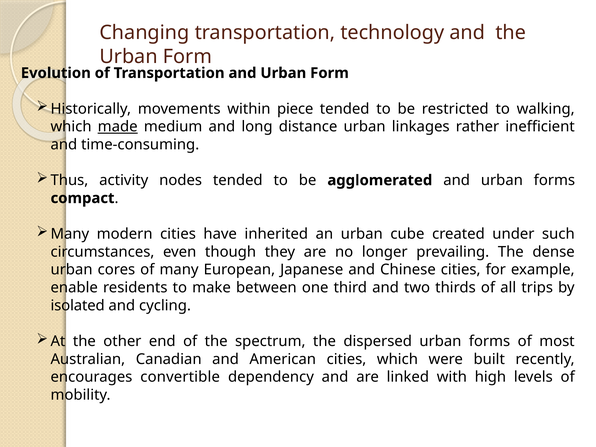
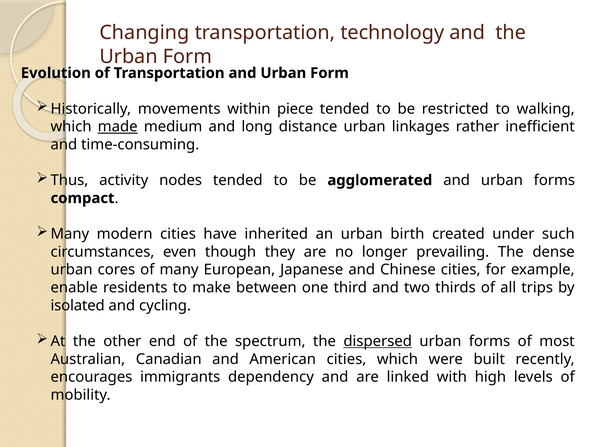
cube: cube -> birth (407, 234)
dispersed underline: none -> present (378, 341)
convertible: convertible -> immigrants (180, 377)
